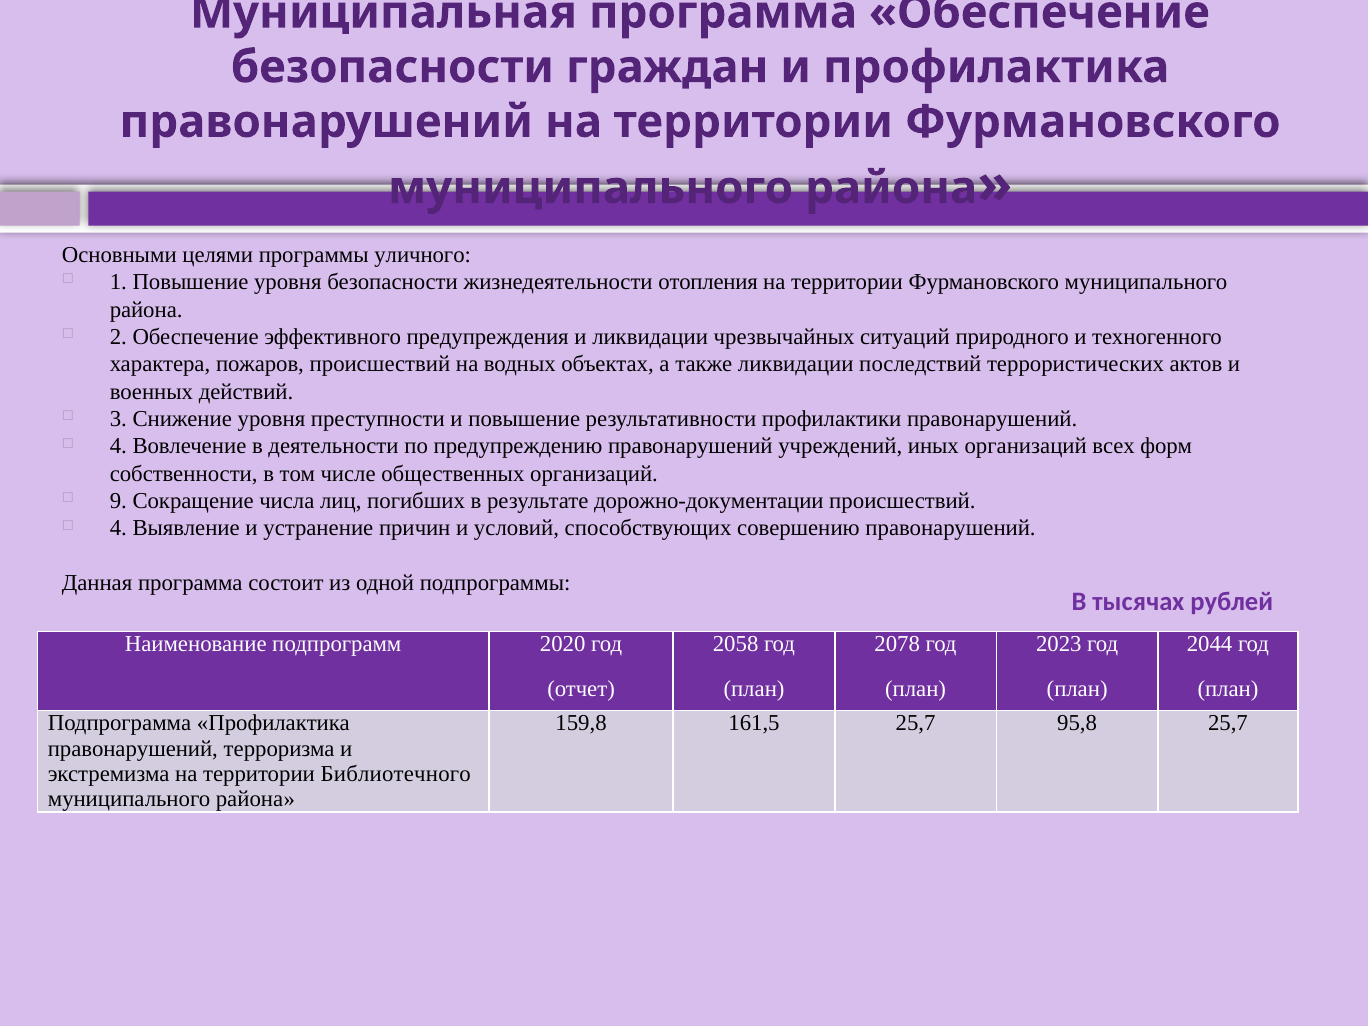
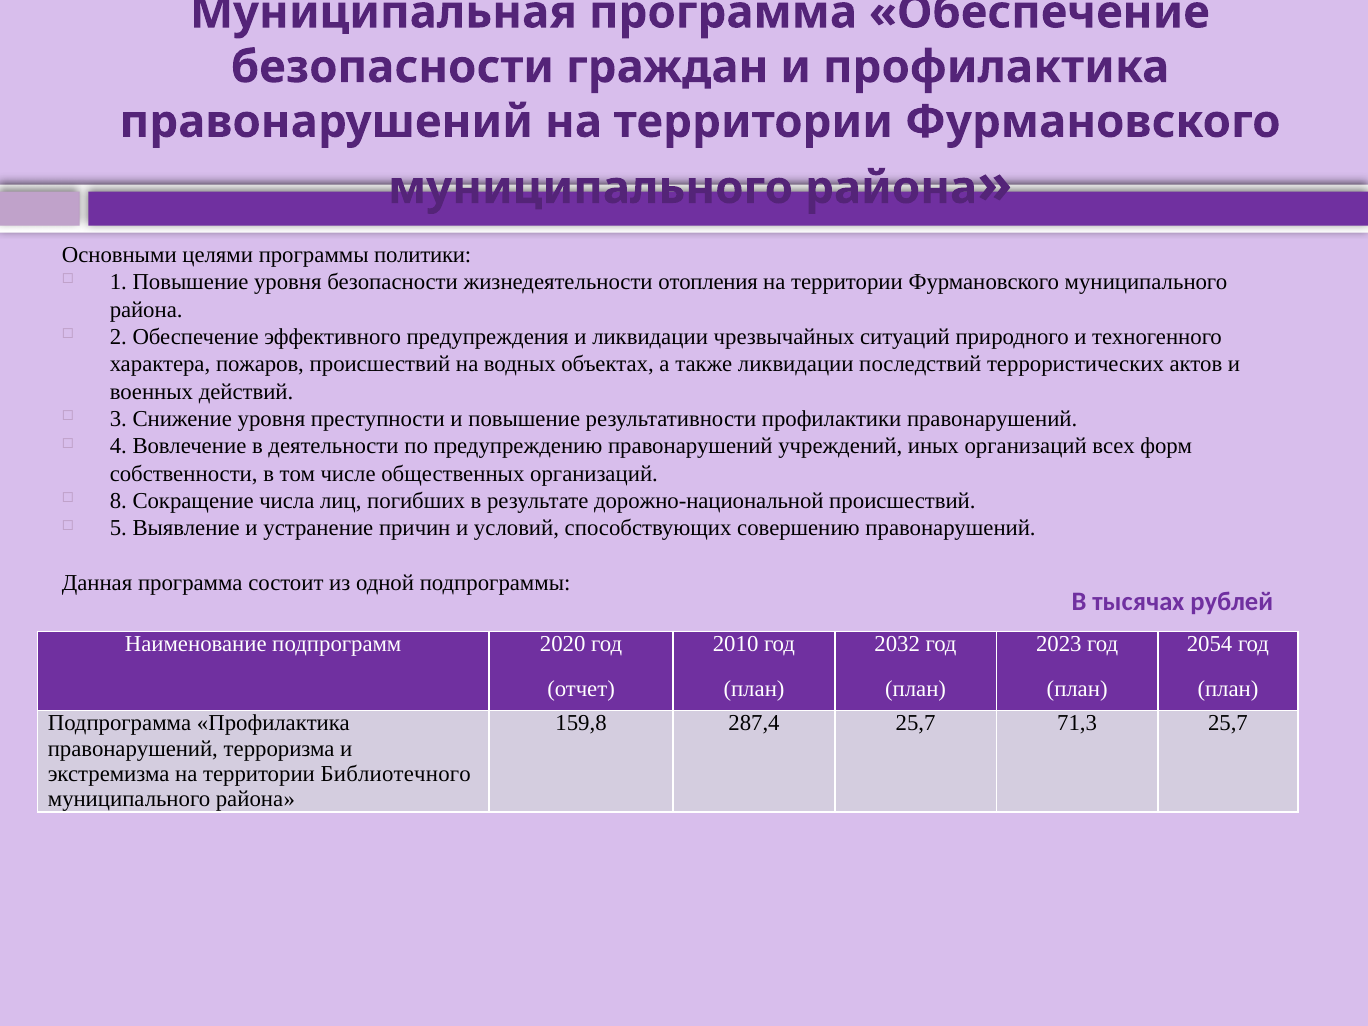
уличного: уличного -> политики (423, 255)
9: 9 -> 8 (118, 501)
дорожно-документации: дорожно-документации -> дорожно-национальной (709, 501)
4: 4 -> 5 (118, 528)
2058: 2058 -> 2010 (736, 644)
2078: 2078 -> 2032 (897, 644)
2044: 2044 -> 2054 (1210, 644)
161,5: 161,5 -> 287,4 (754, 723)
95,8: 95,8 -> 71,3 (1077, 723)
